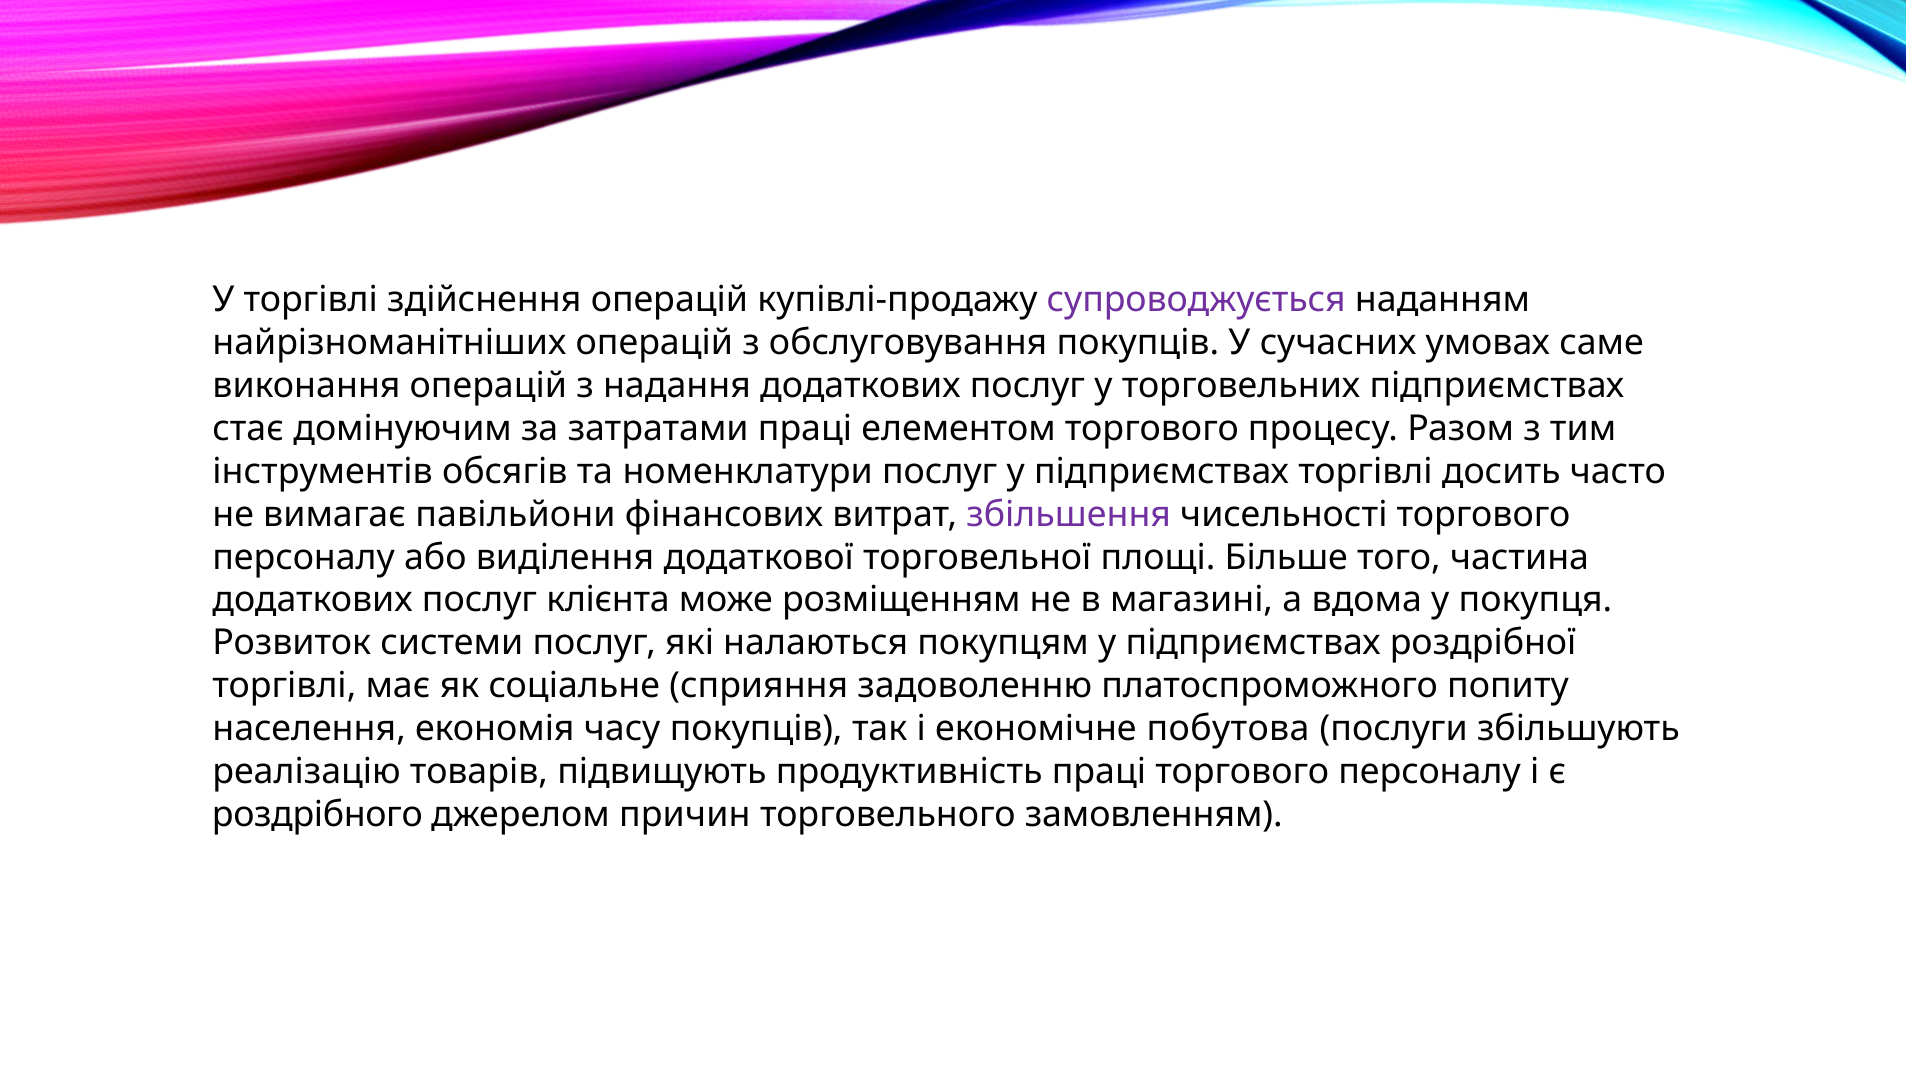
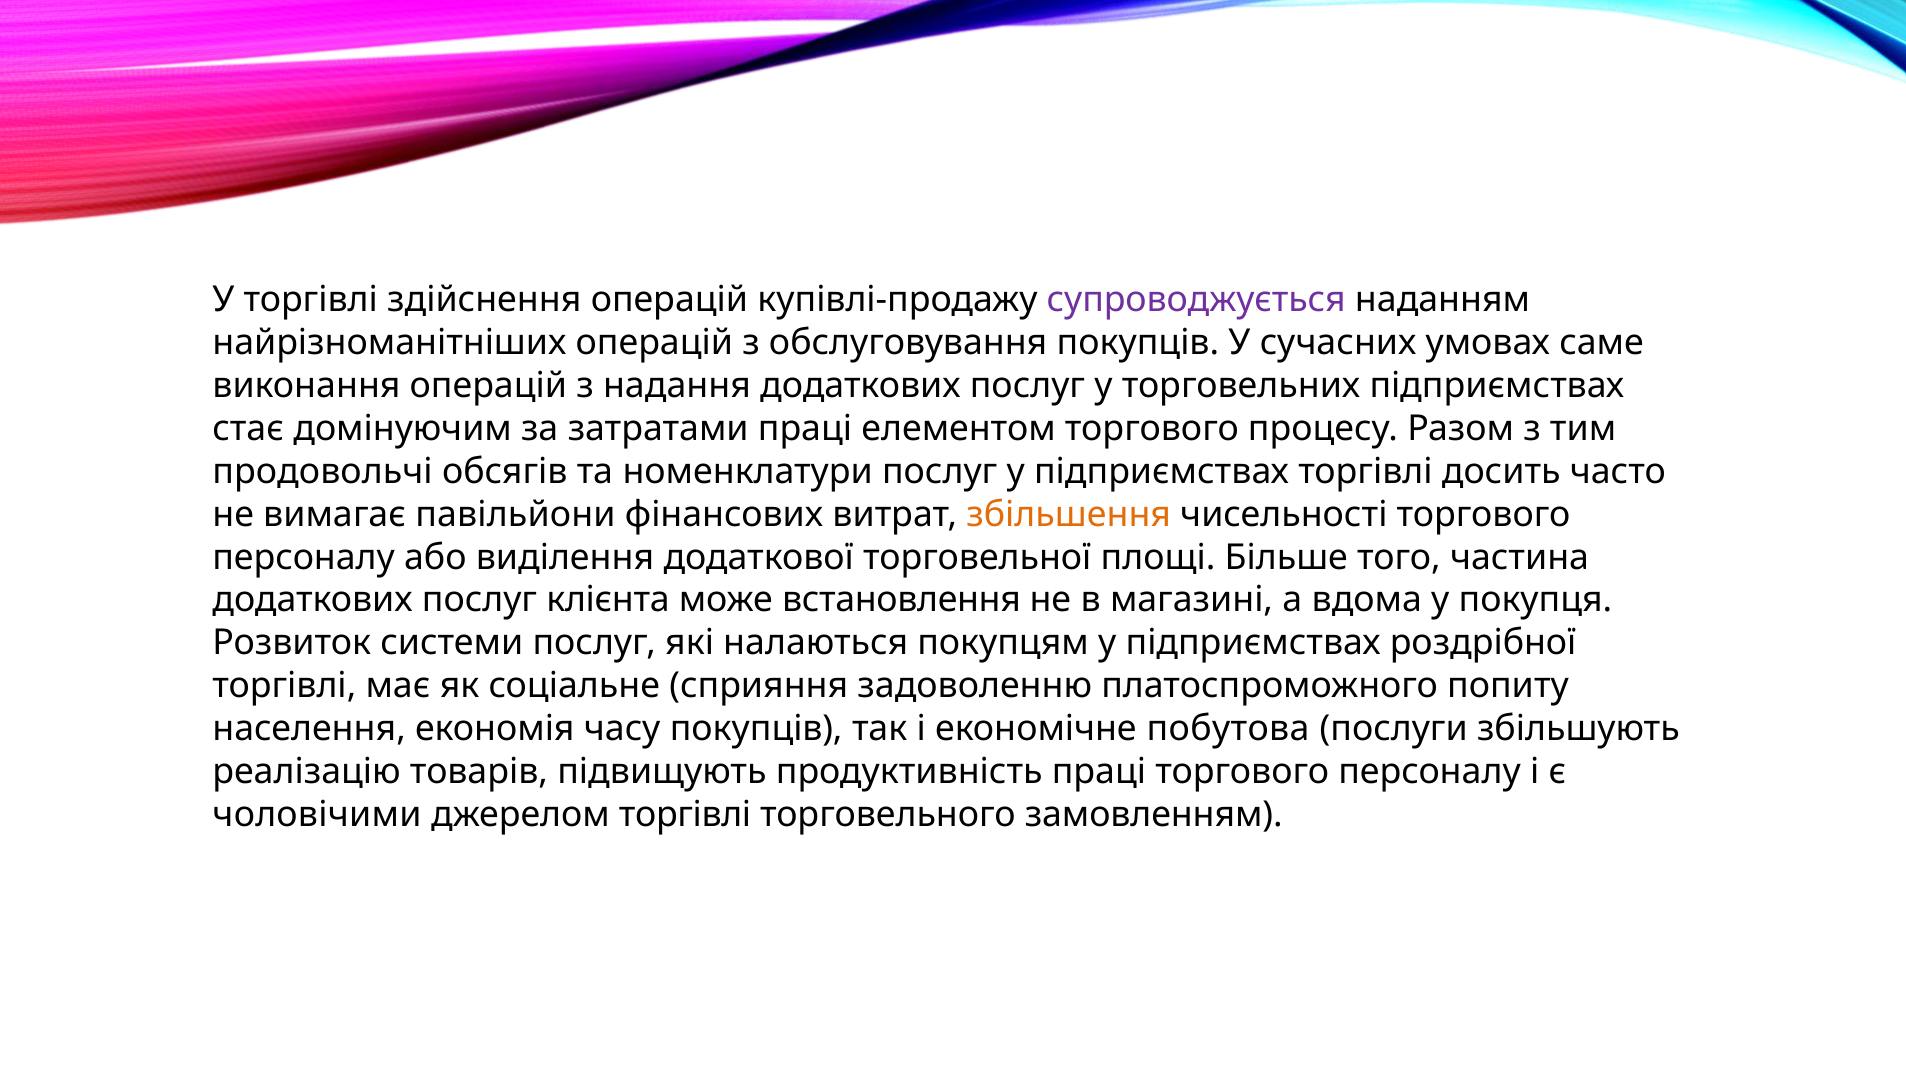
інструментів: інструментів -> продовольчі (323, 472)
збільшення colour: purple -> orange (1069, 514)
розміщенням: розміщенням -> встановлення (901, 600)
роздрібного: роздрібного -> чоловічими (317, 815)
джерелом причин: причин -> торгівлі (685, 815)
